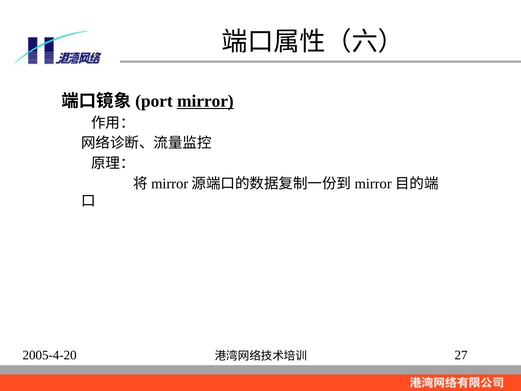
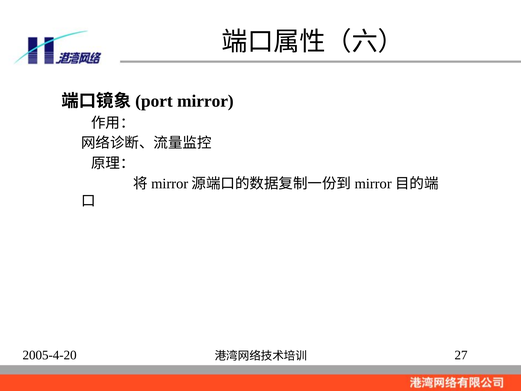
mirror underline: present -> none (205, 101)
